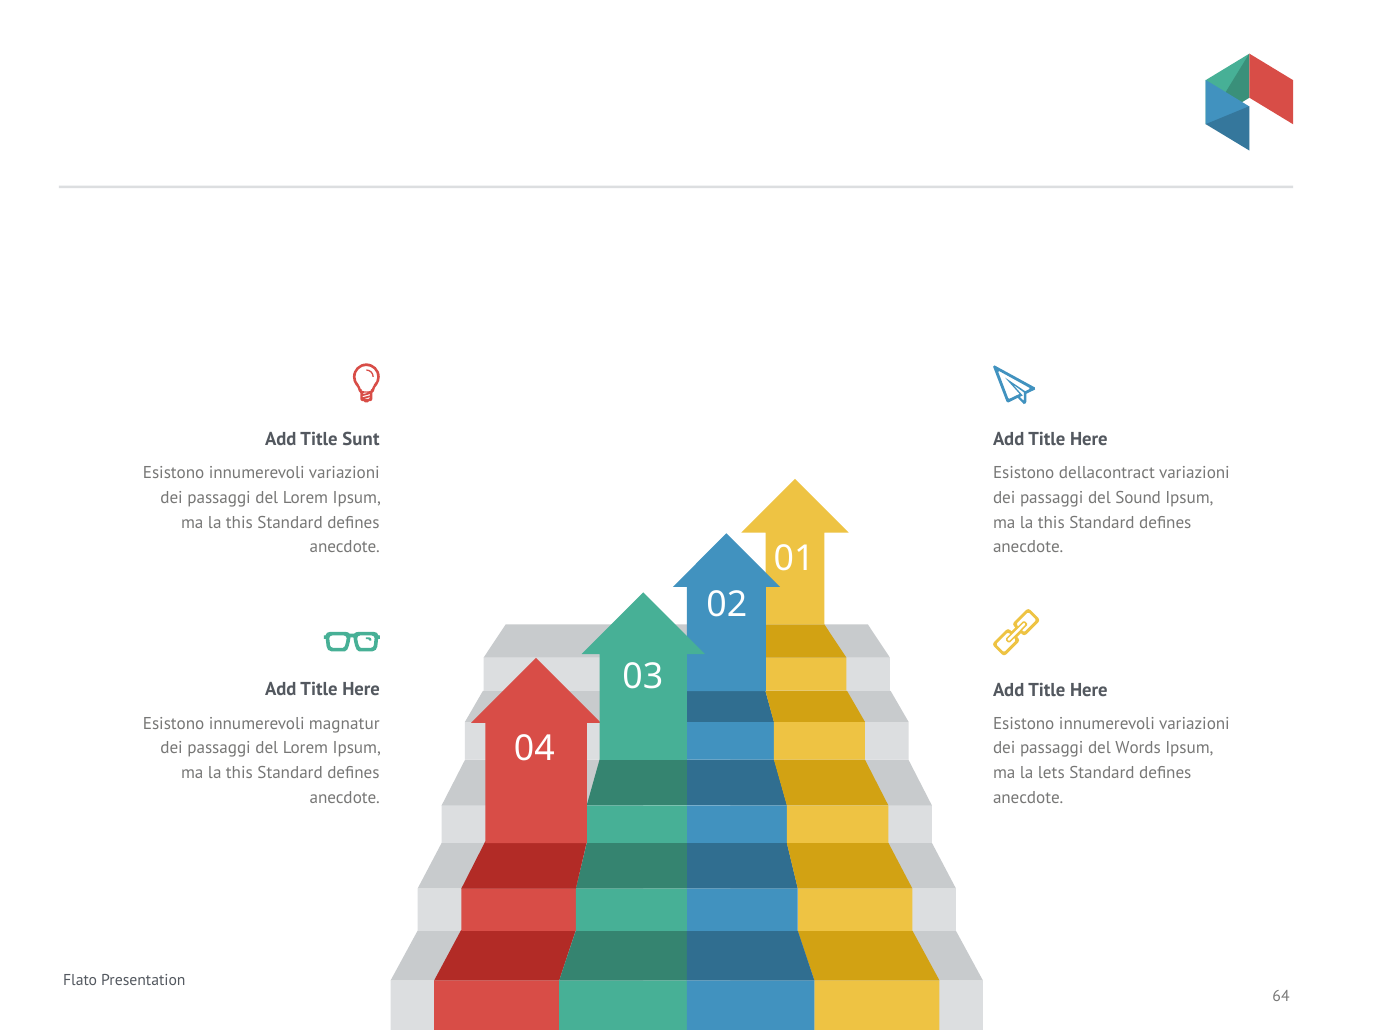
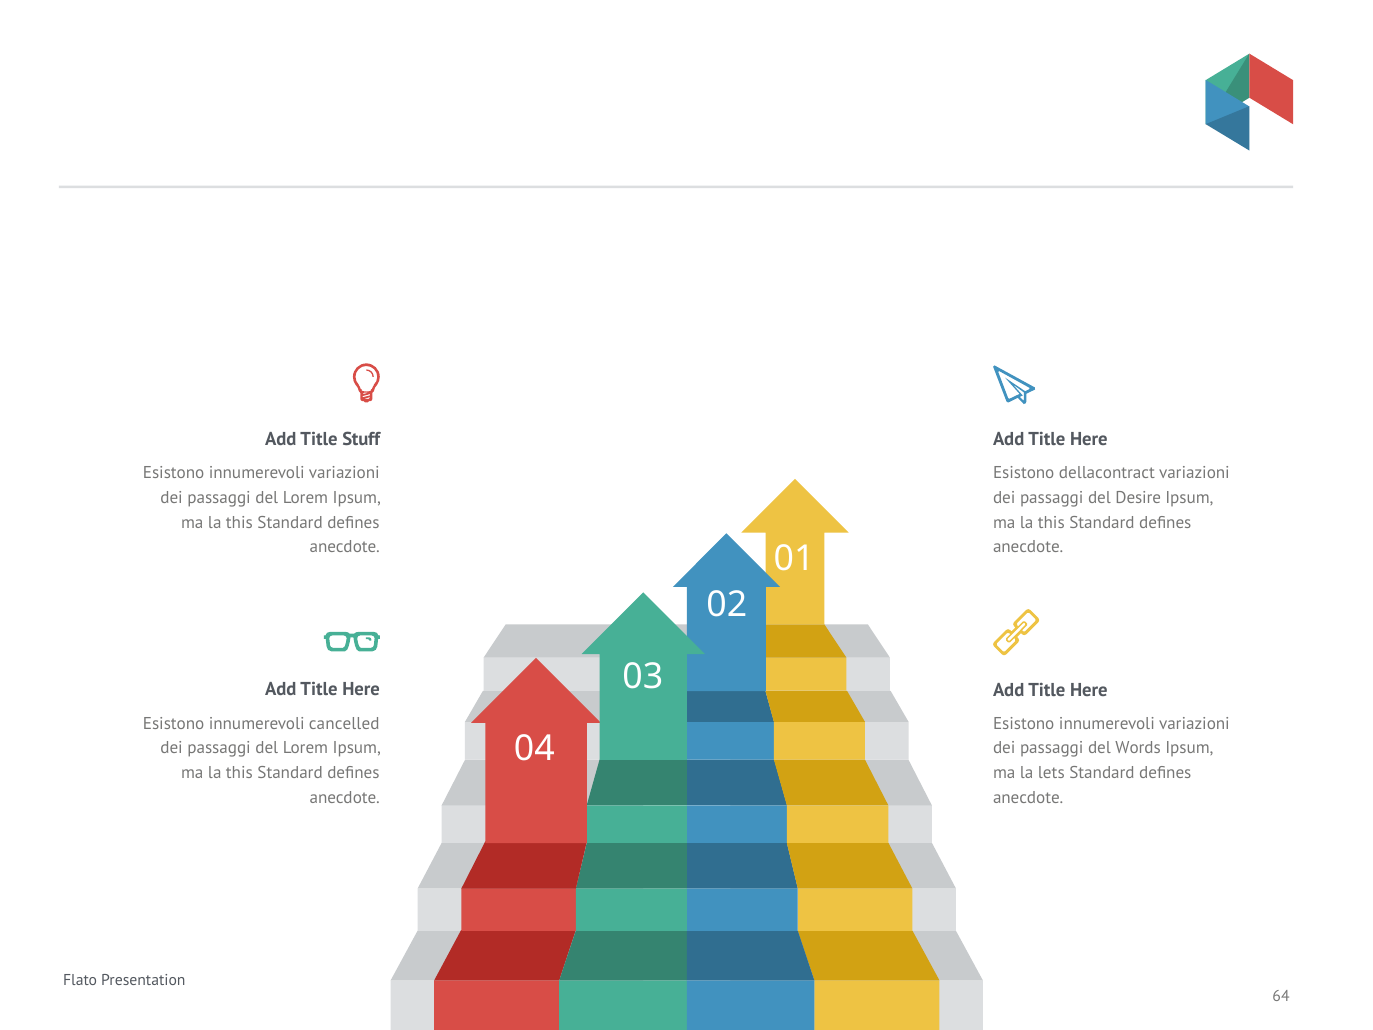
Sunt: Sunt -> Stuff (361, 439)
Sound: Sound -> Desire (1138, 498)
magnatur: magnatur -> cancelled (344, 723)
